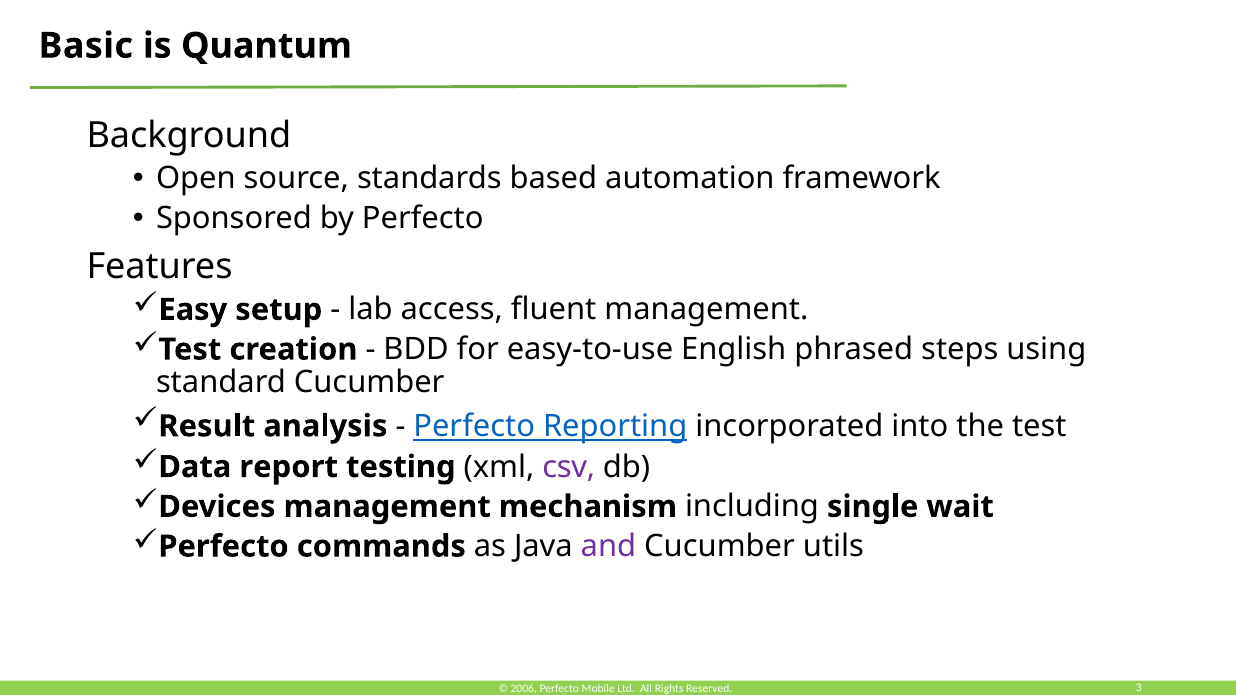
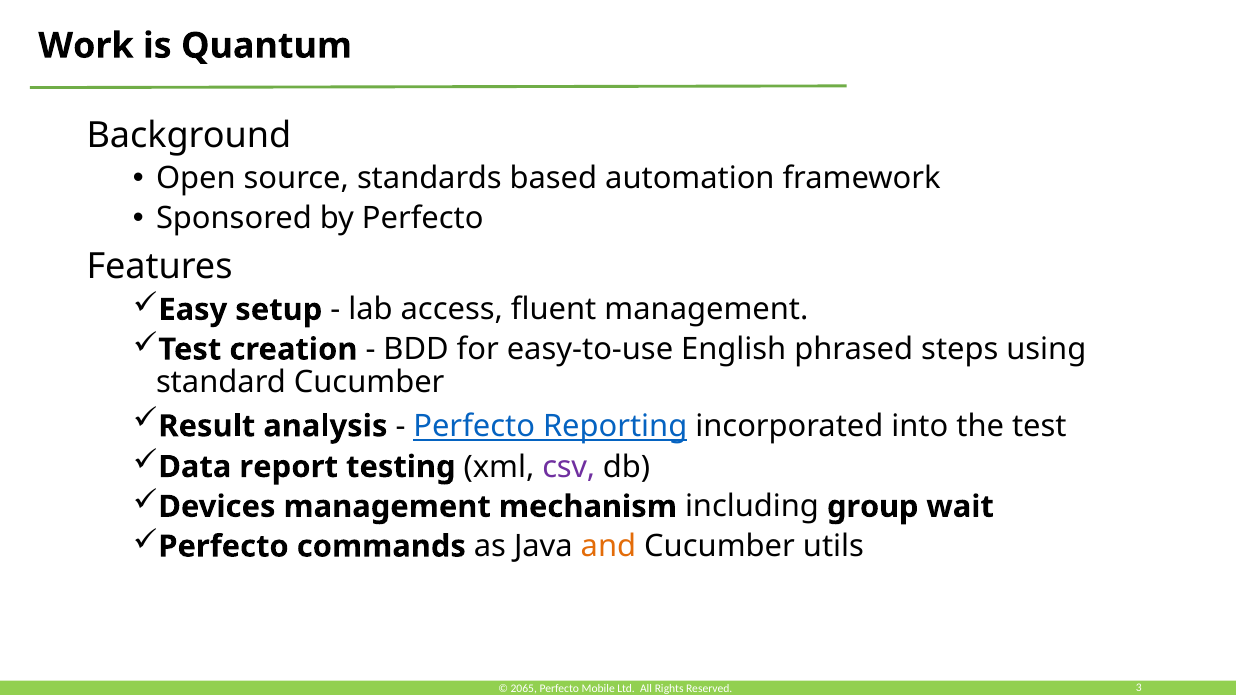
Basic: Basic -> Work (86, 46)
single: single -> group (873, 507)
and colour: purple -> orange (608, 547)
2006: 2006 -> 2065 (524, 689)
